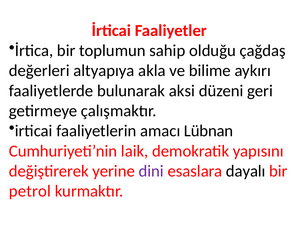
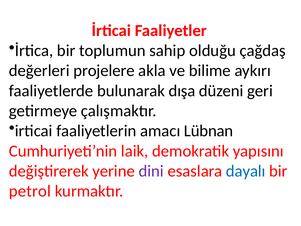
altyapıya: altyapıya -> projelere (104, 71)
aksi: aksi -> dışa (182, 91)
dayalı colour: black -> blue (246, 171)
